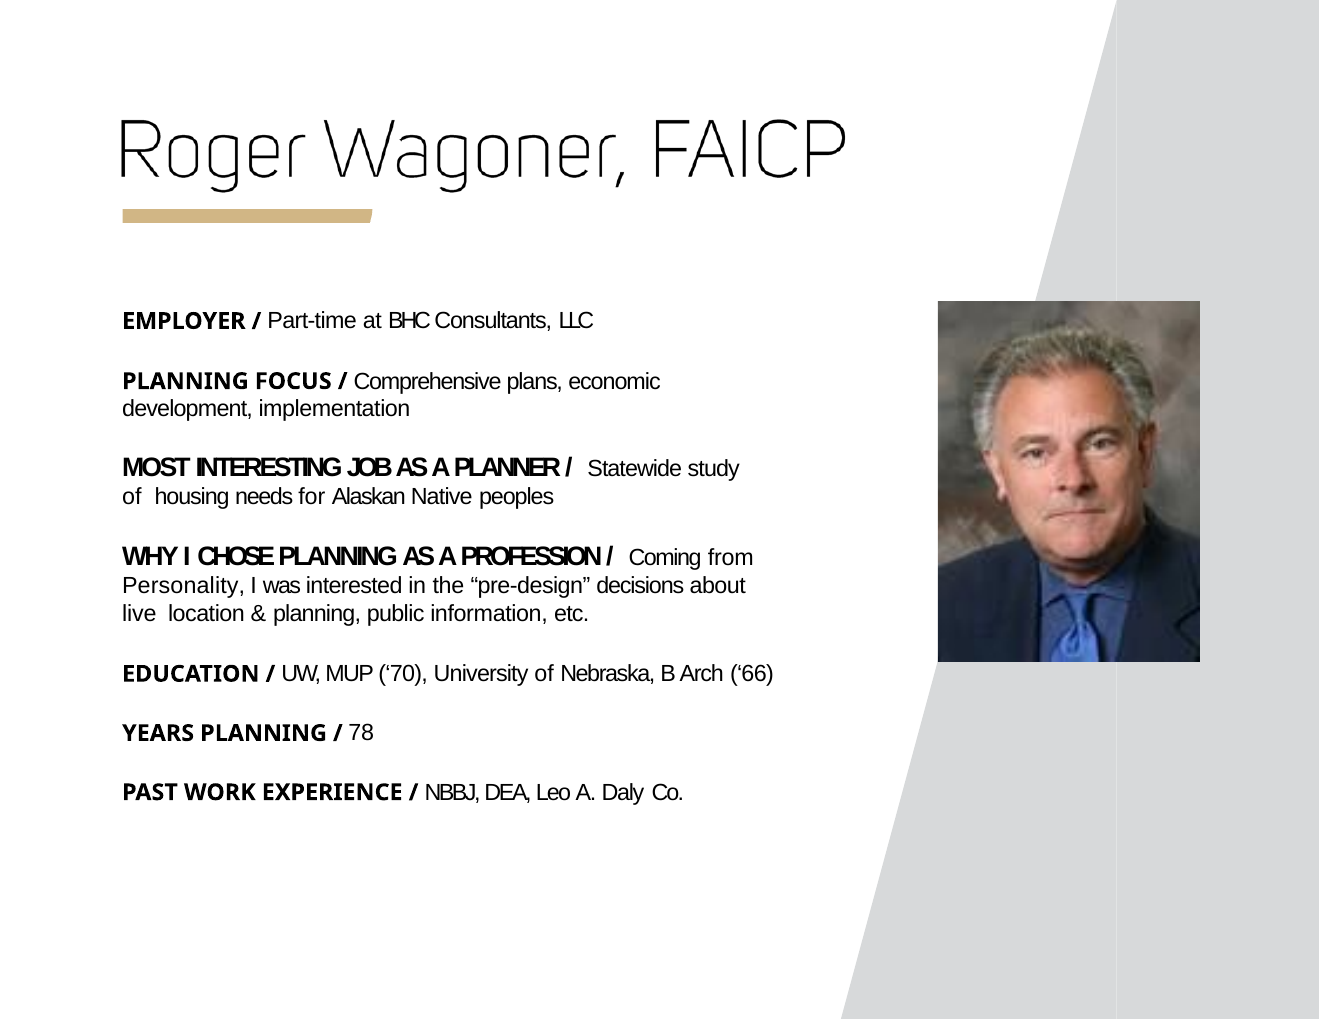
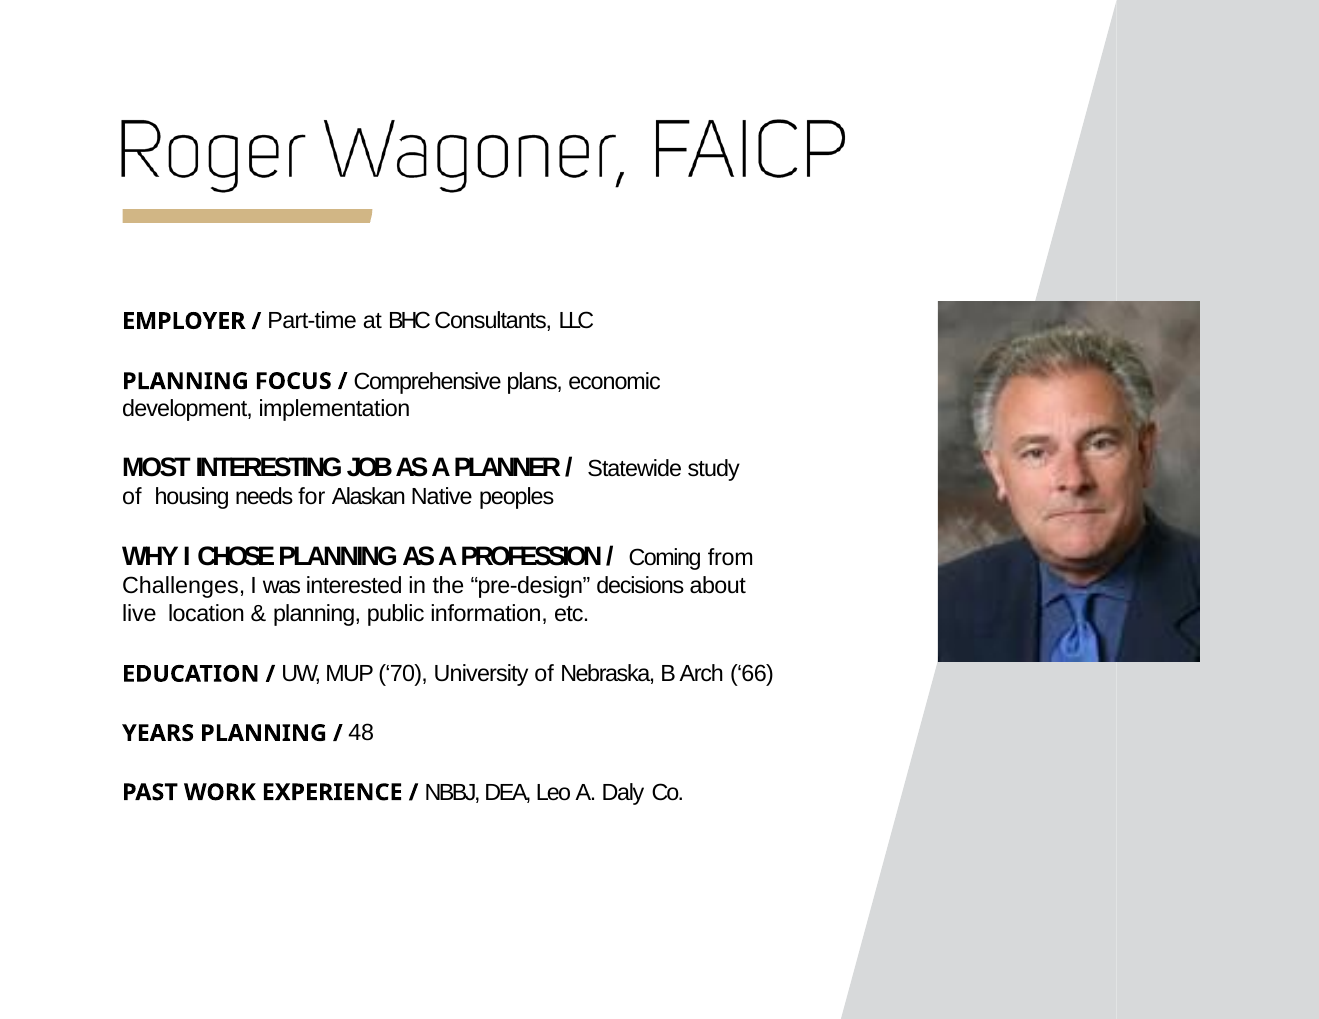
Personality: Personality -> Challenges (184, 586)
78: 78 -> 48 (361, 733)
